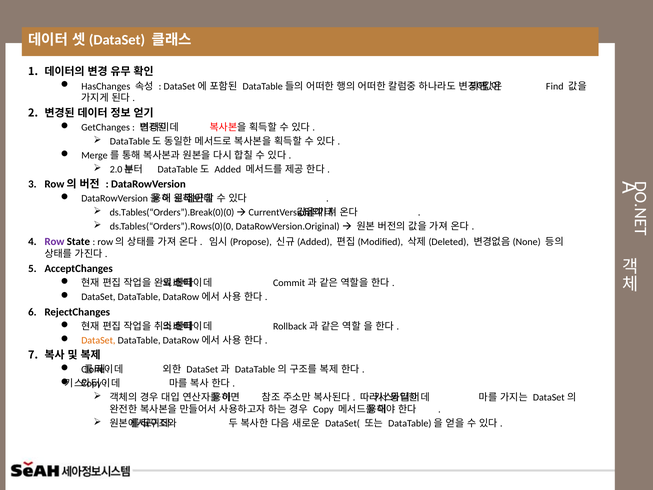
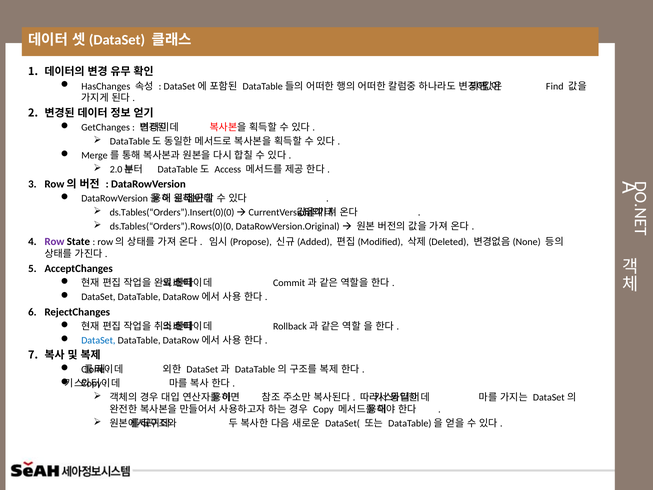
Added: Added -> Access (228, 169)
ds.Tables(“Orders”).Break(0)(0: ds.Tables(“Orders”).Break(0)(0 -> ds.Tables(“Orders”).Insert(0)(0 (172, 213)
DataSet colour: orange -> blue (98, 340)
